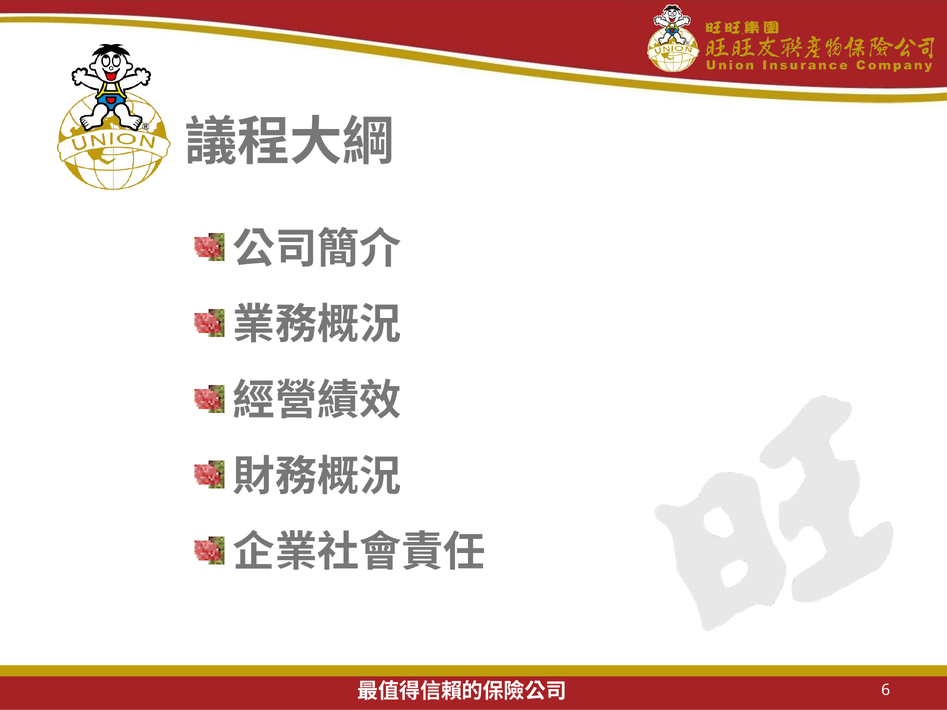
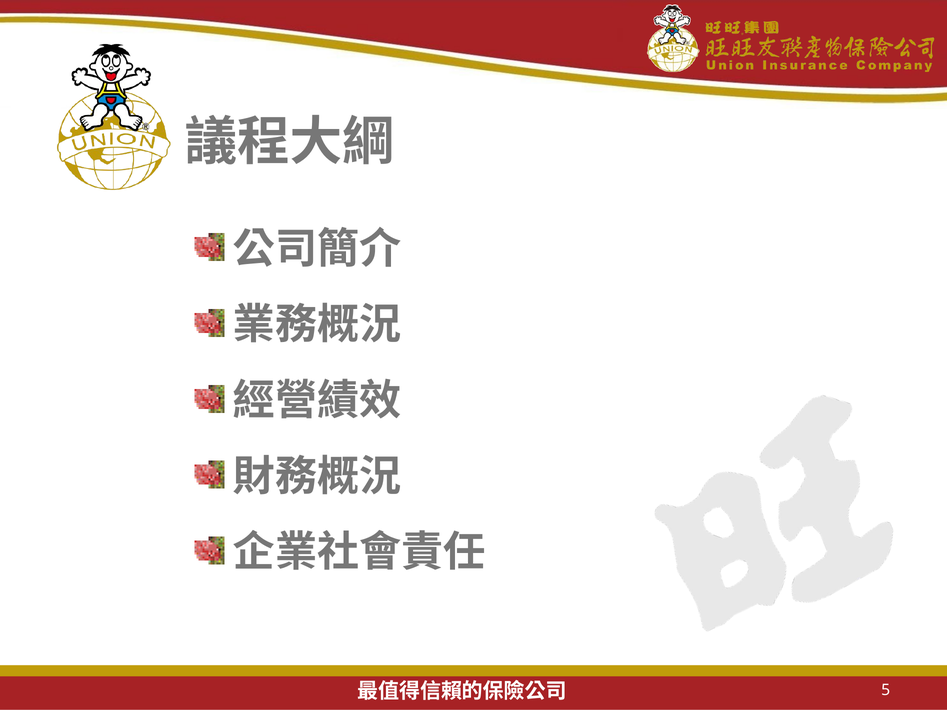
6: 6 -> 5 (886, 691)
